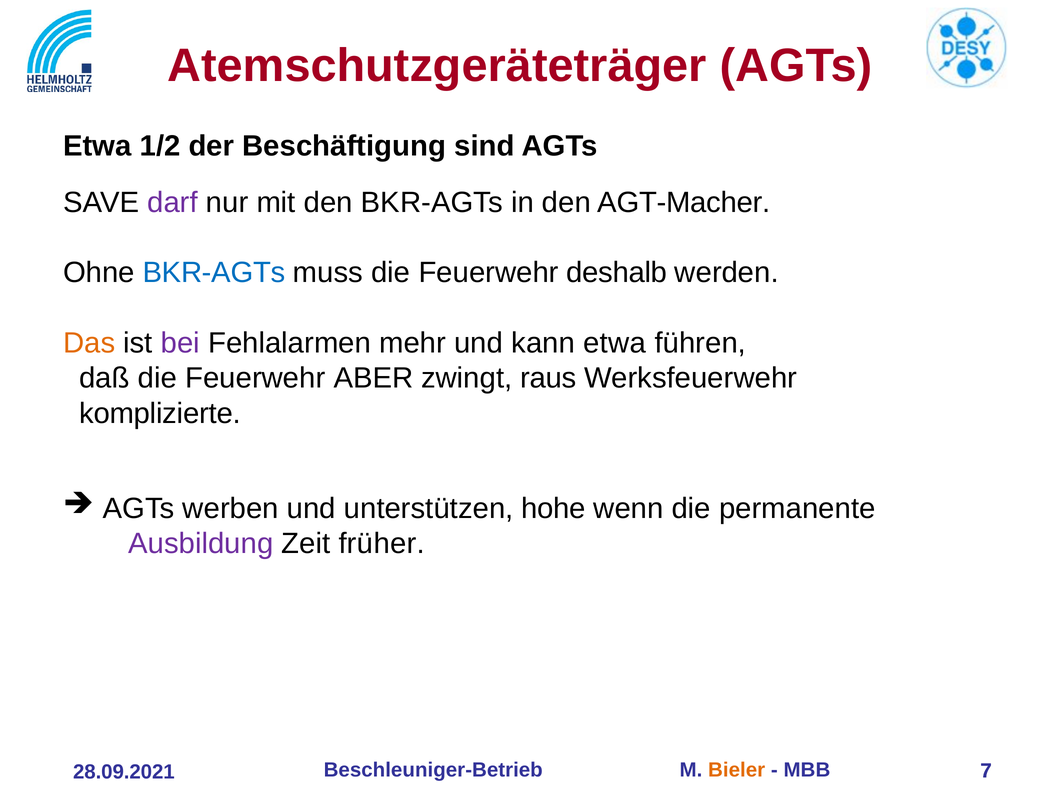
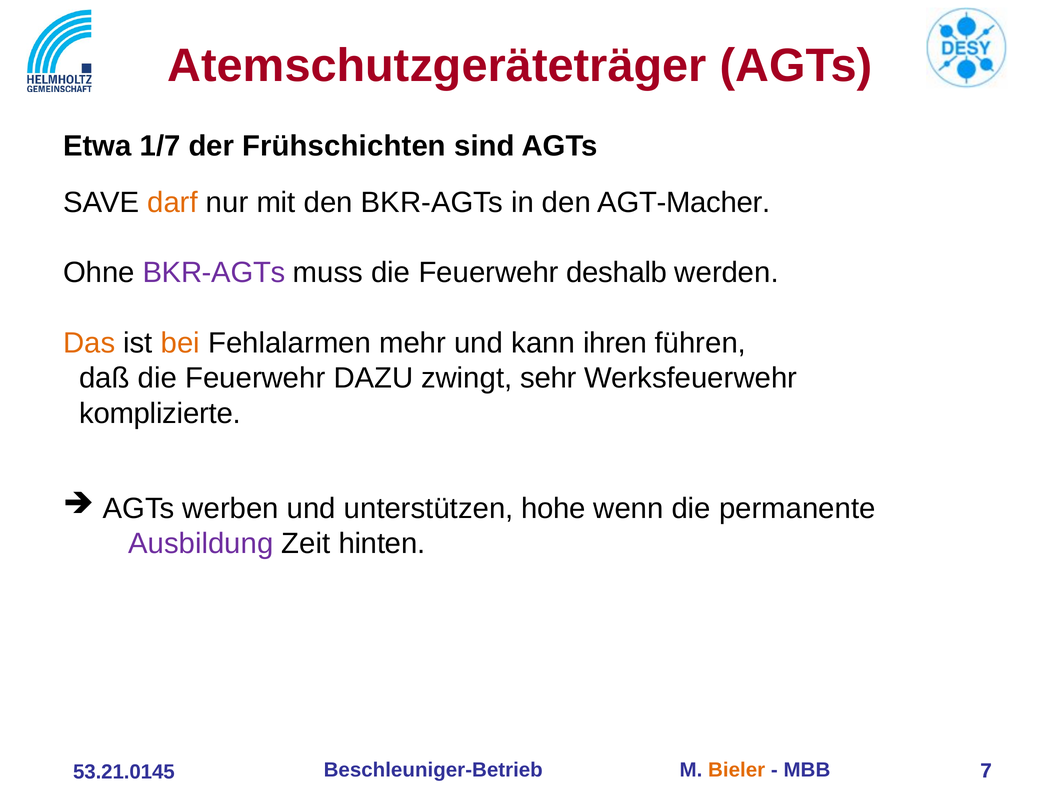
1/2: 1/2 -> 1/7 (160, 146)
Beschäftigung: Beschäftigung -> Frühschichten (344, 146)
darf colour: purple -> orange (173, 203)
BKR-AGTs colour: blue -> purple (214, 273)
bei colour: purple -> orange (180, 343)
kann etwa: etwa -> ihren (615, 343)
ABER: ABER -> DAZU (373, 378)
raus: raus -> sehr (548, 378)
früher: früher -> hinten (382, 544)
28.09.2021: 28.09.2021 -> 53.21.0145 (124, 772)
